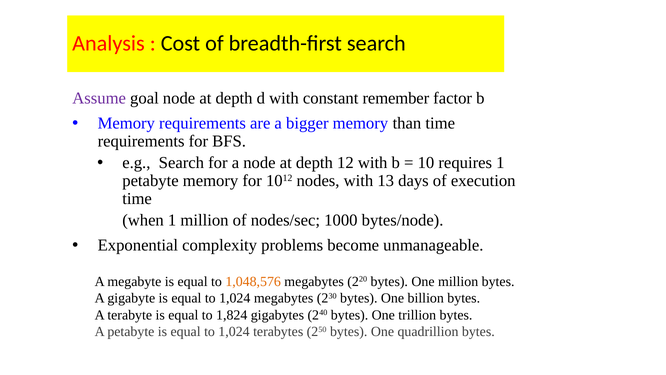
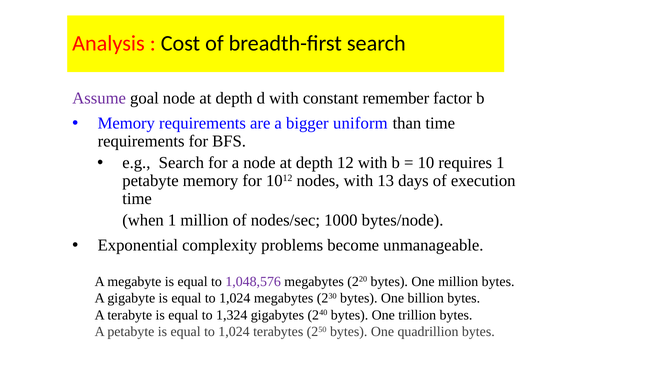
bigger memory: memory -> uniform (360, 123)
1,048,576 colour: orange -> purple (253, 281)
1,824: 1,824 -> 1,324 (232, 315)
